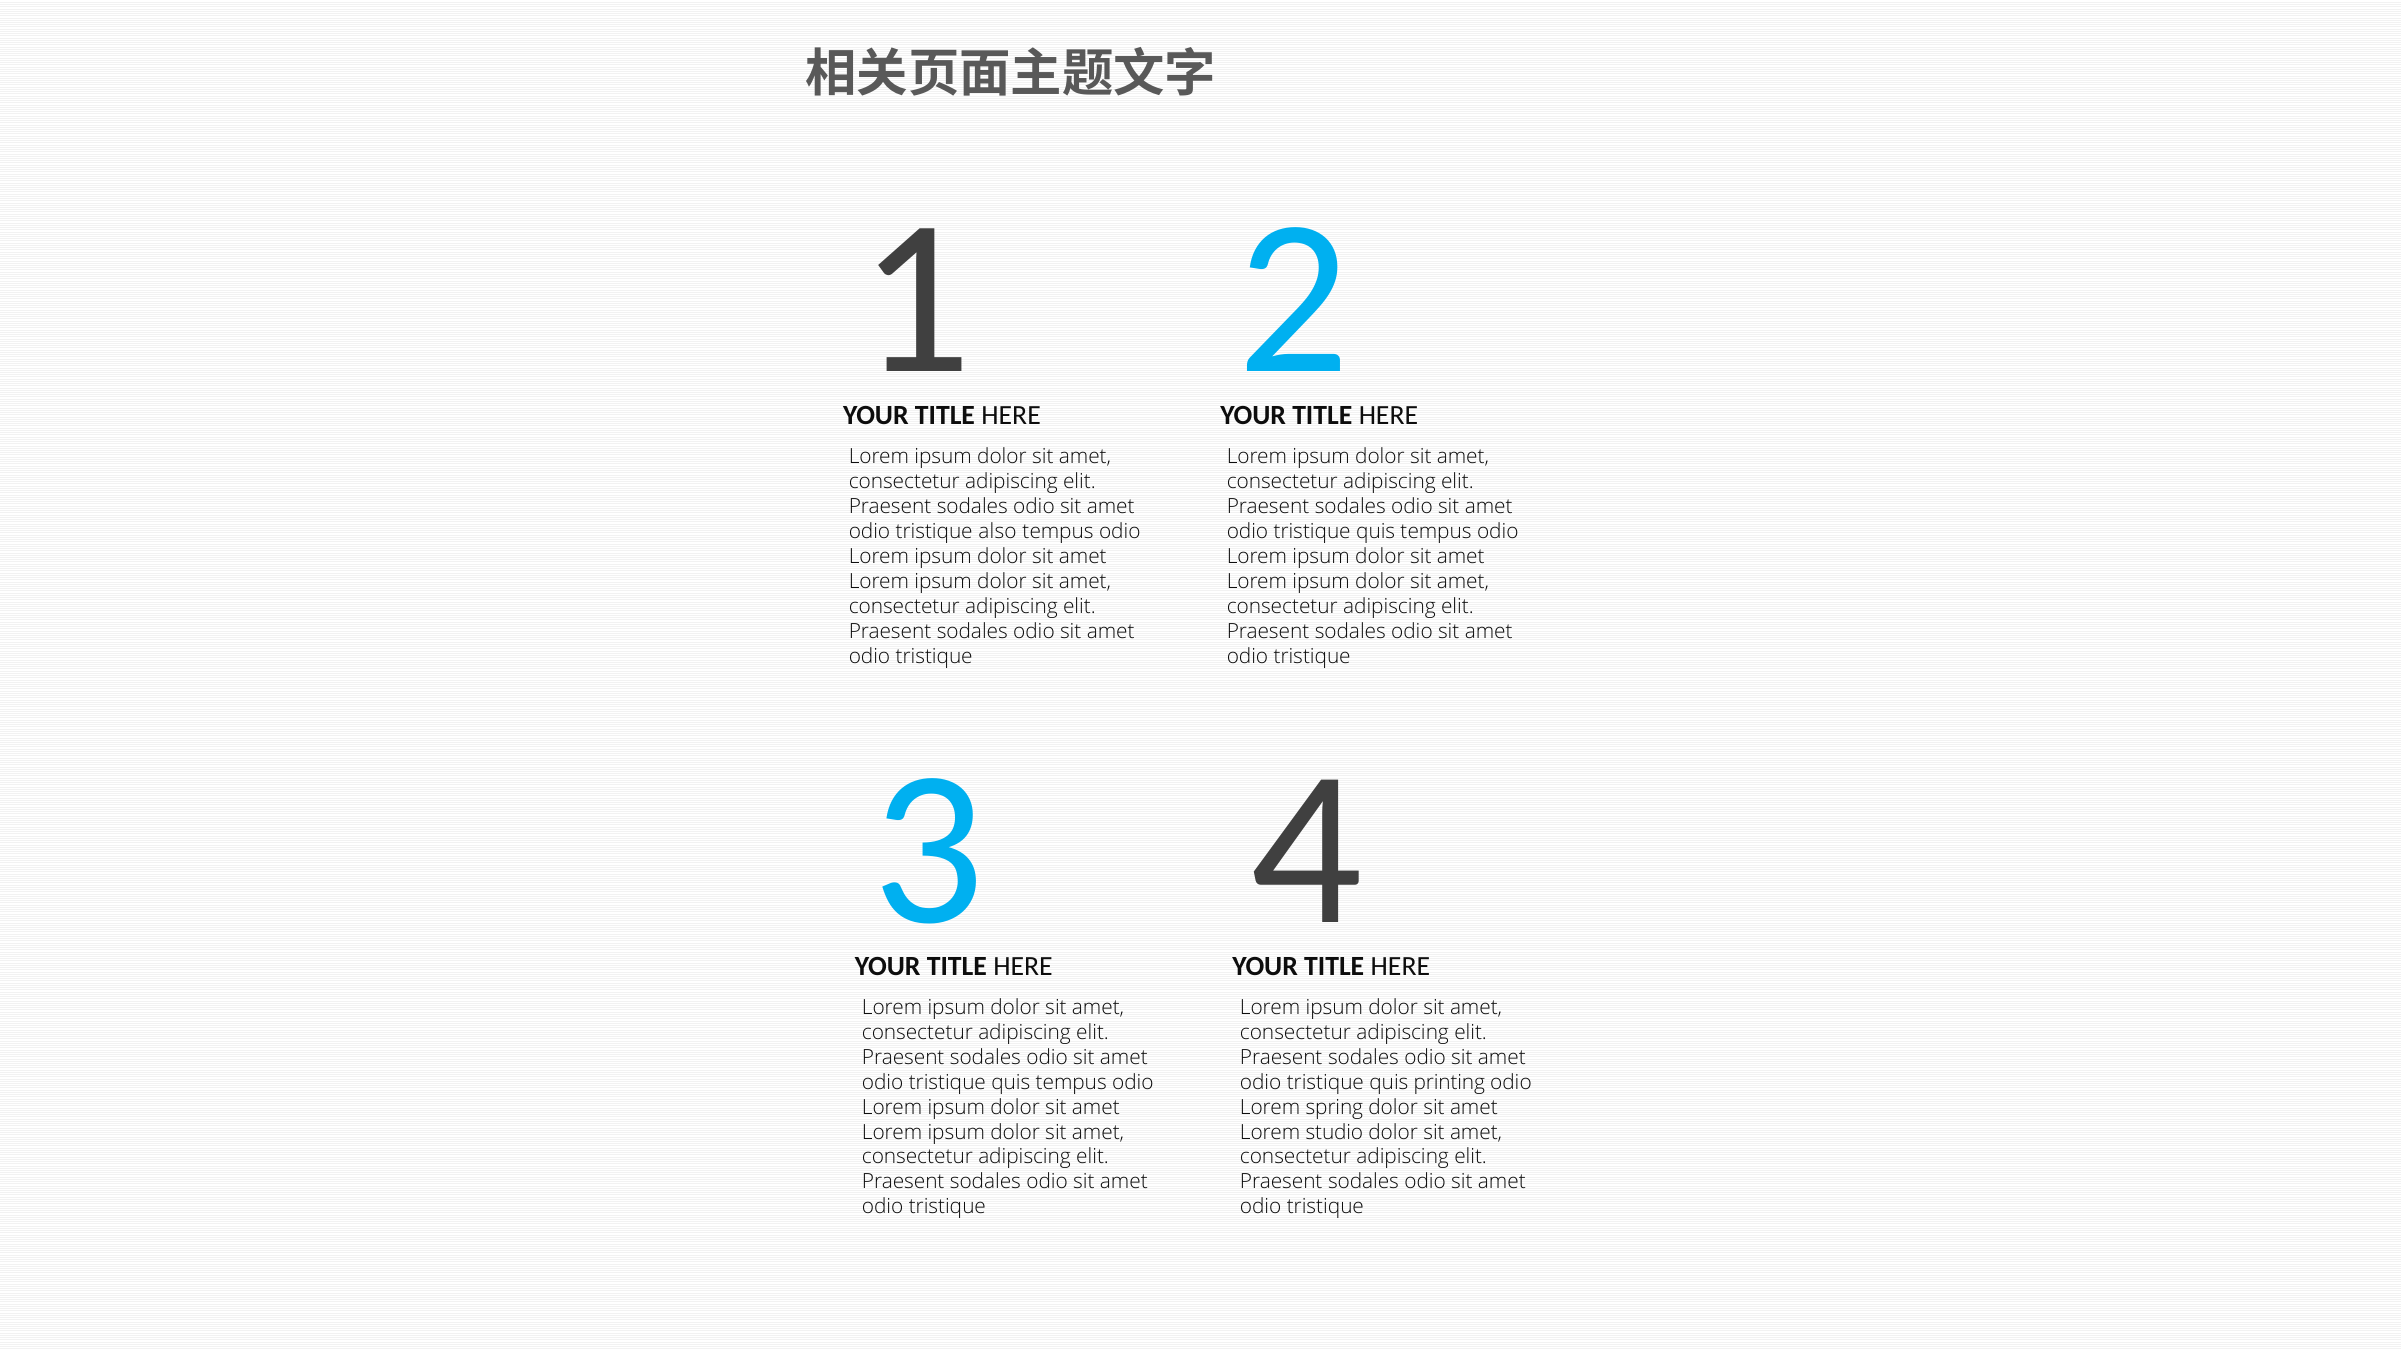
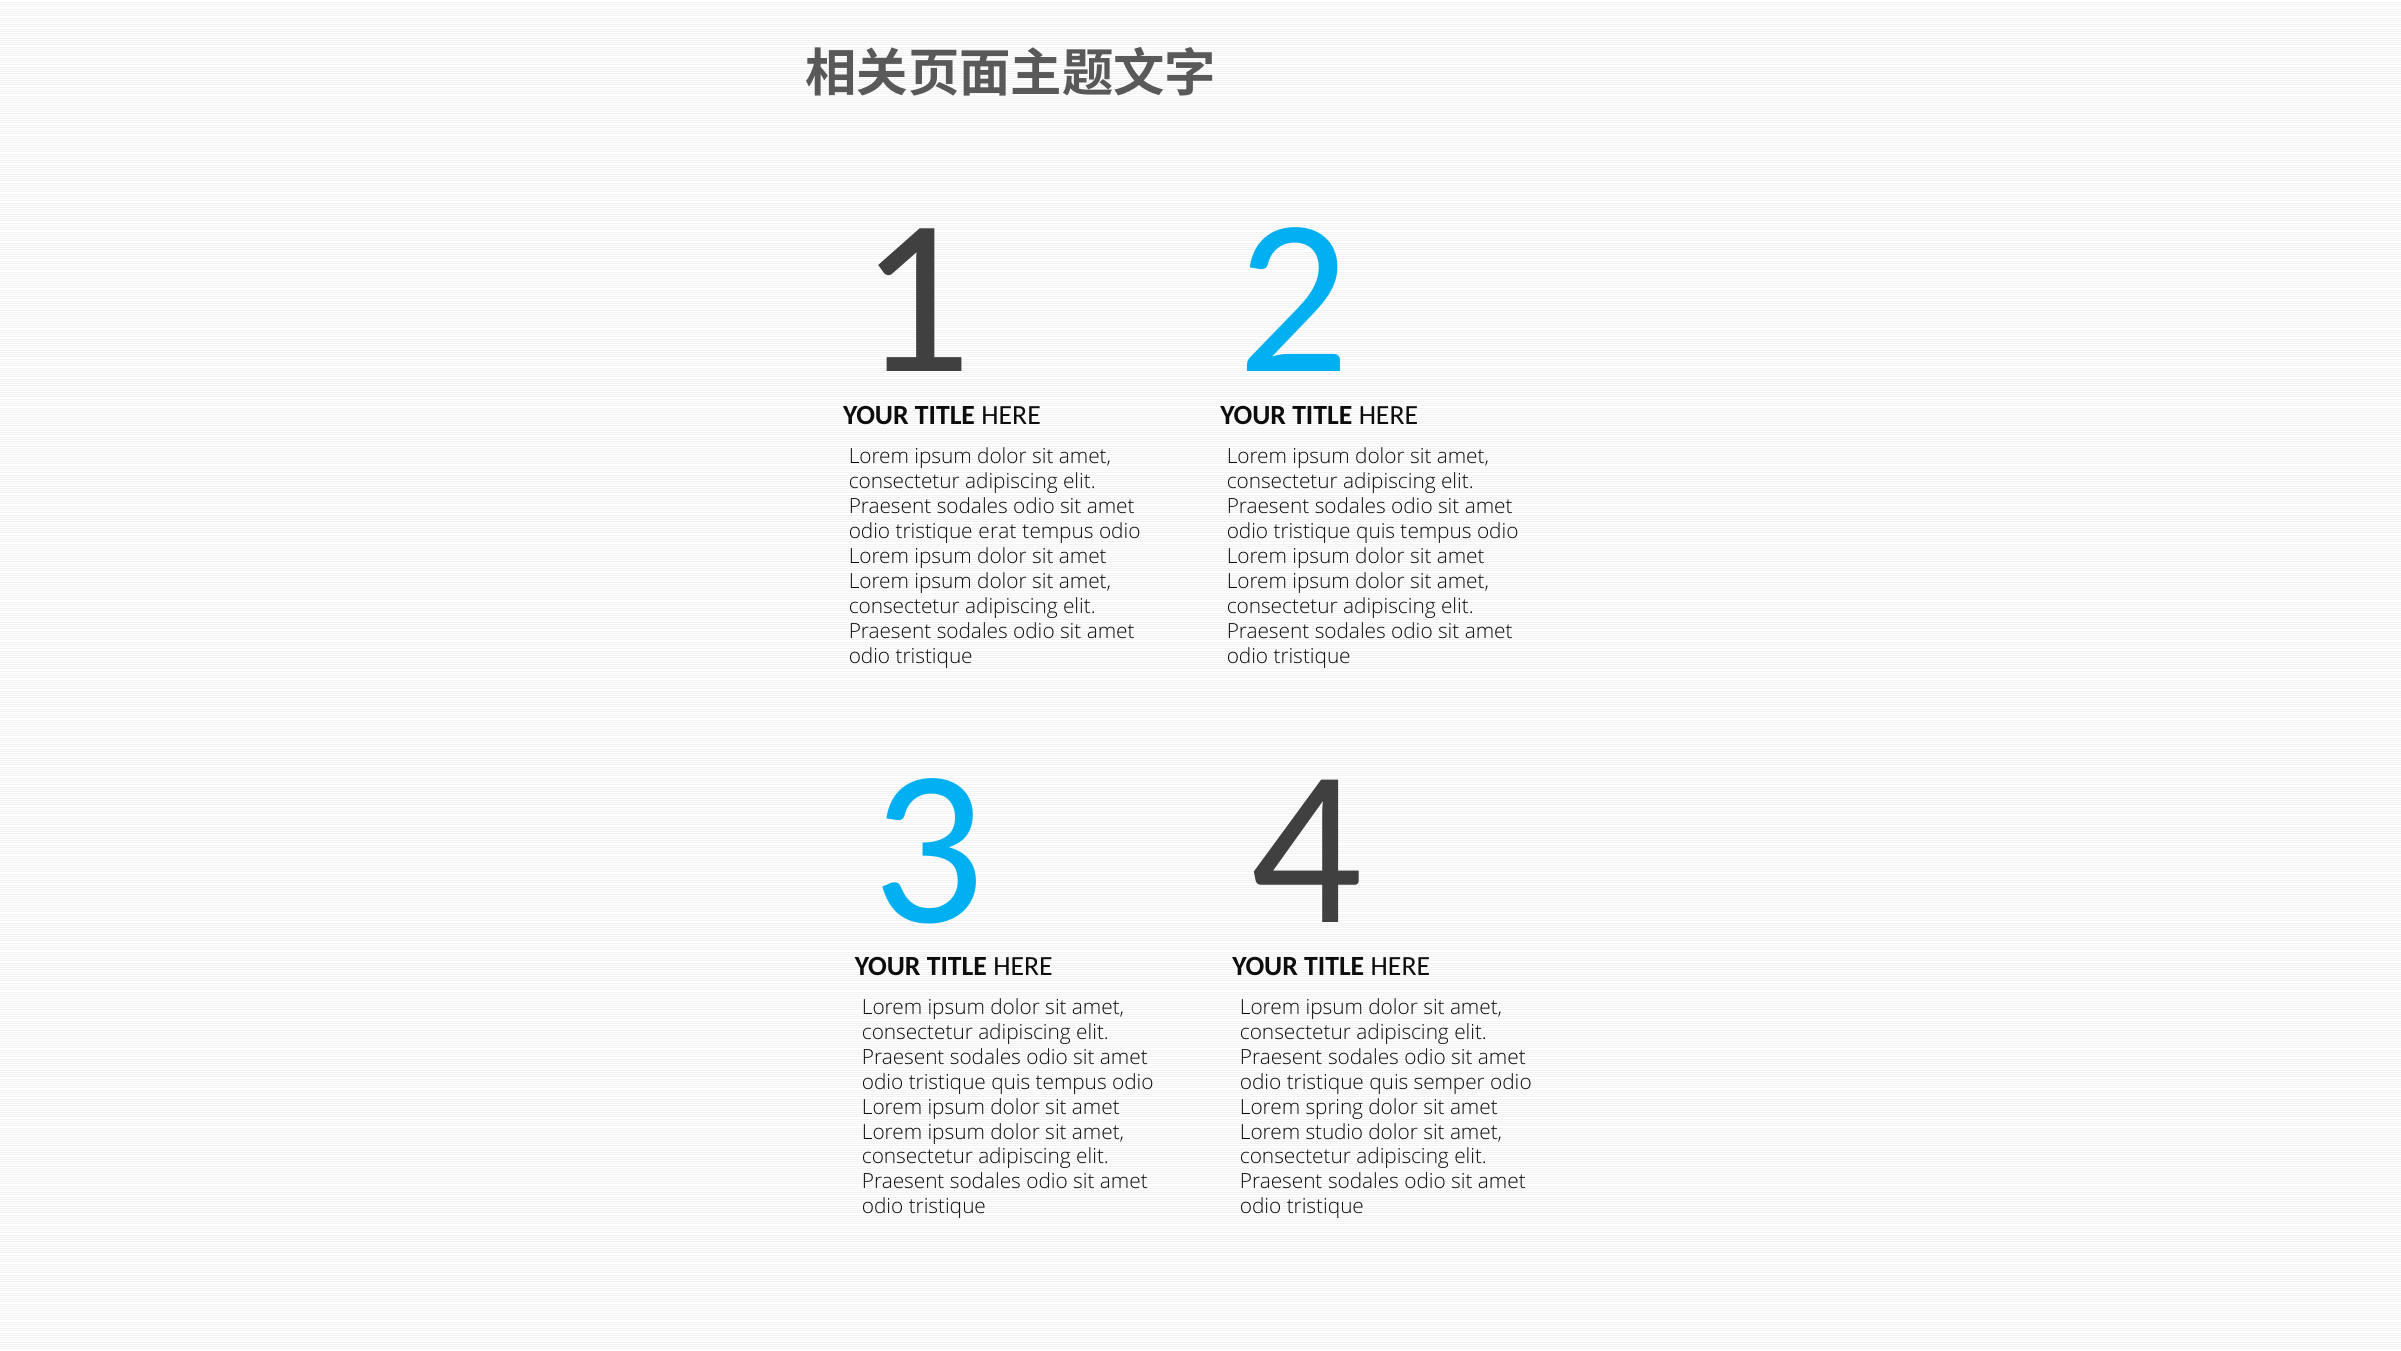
also: also -> erat (998, 531)
printing: printing -> semper (1449, 1082)
